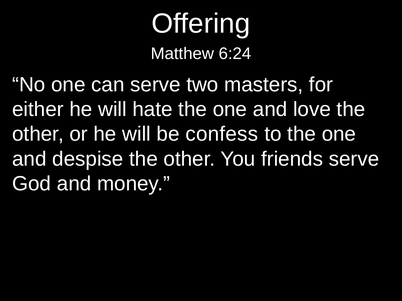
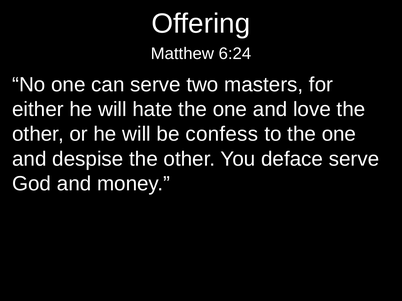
friends: friends -> deface (292, 159)
